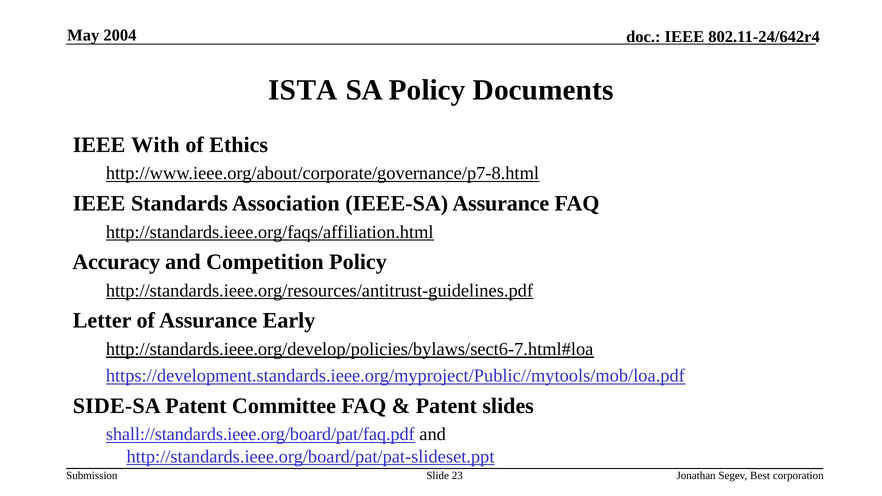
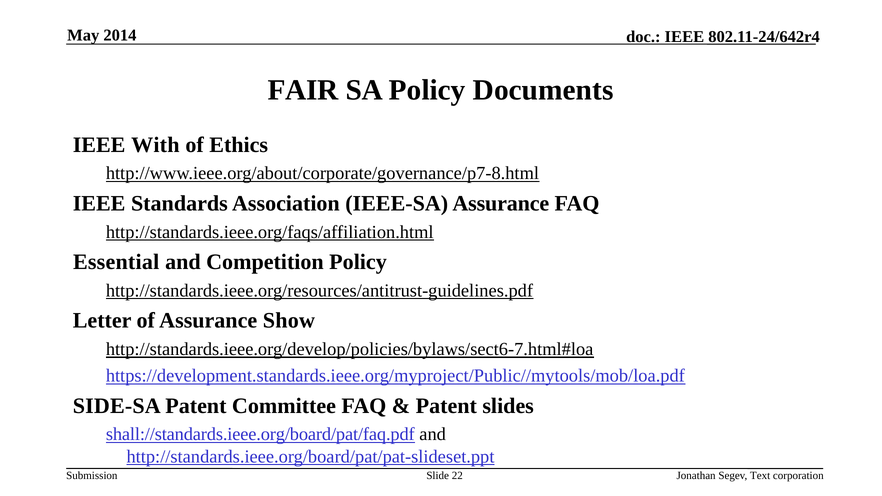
2004: 2004 -> 2014 (120, 35)
ISTA: ISTA -> FAIR (303, 90)
Accuracy: Accuracy -> Essential (116, 262)
Early: Early -> Show (289, 321)
23: 23 -> 22 (457, 476)
Best: Best -> Text (760, 476)
